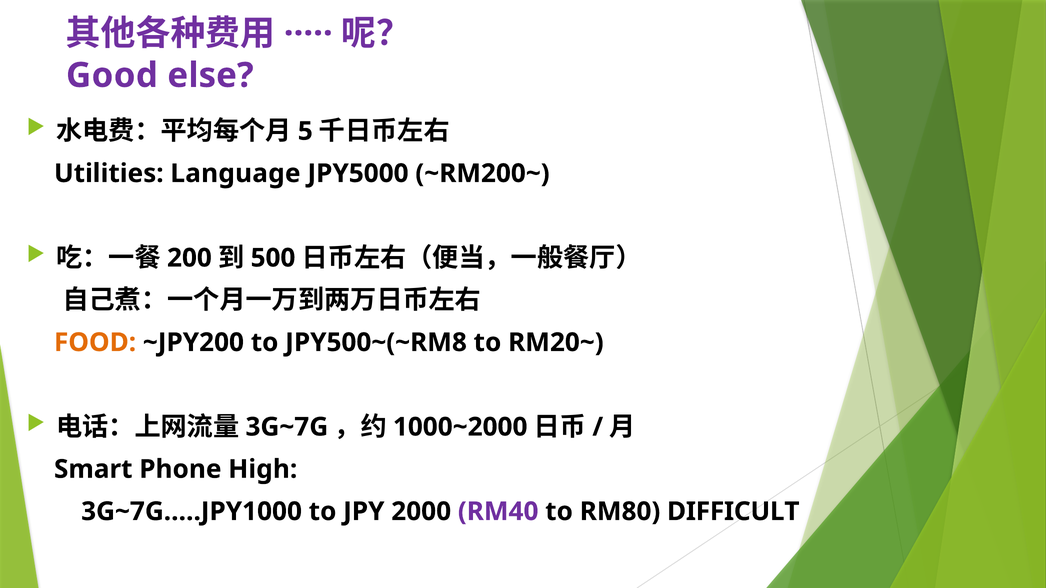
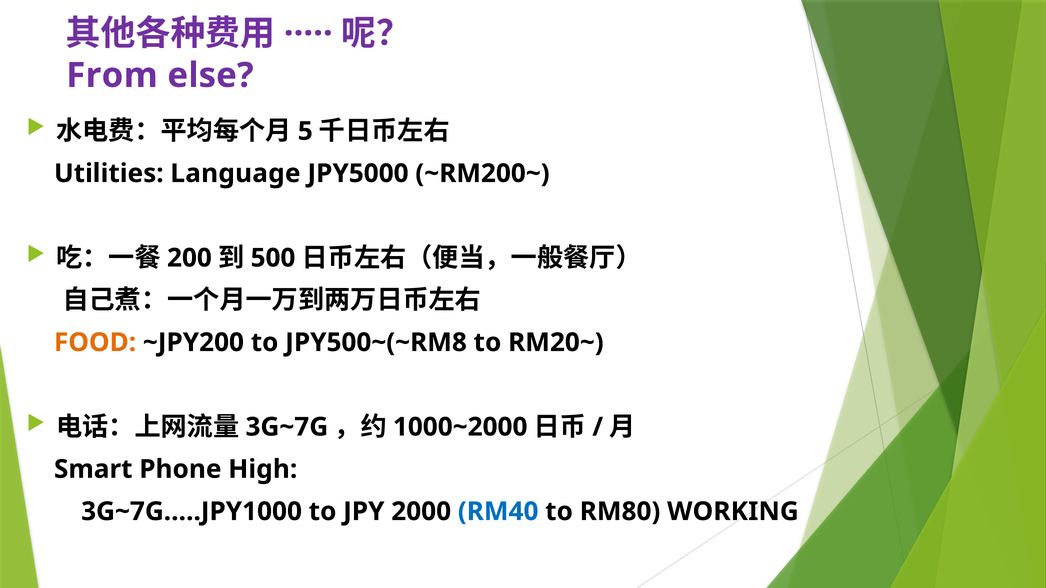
Good: Good -> From (112, 75)
RM40 colour: purple -> blue (498, 512)
DIFFICULT: DIFFICULT -> WORKING (733, 512)
